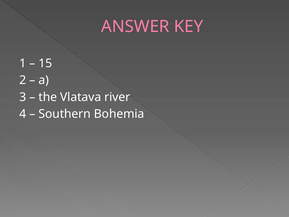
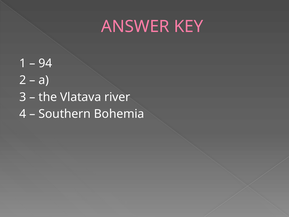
15: 15 -> 94 (45, 63)
